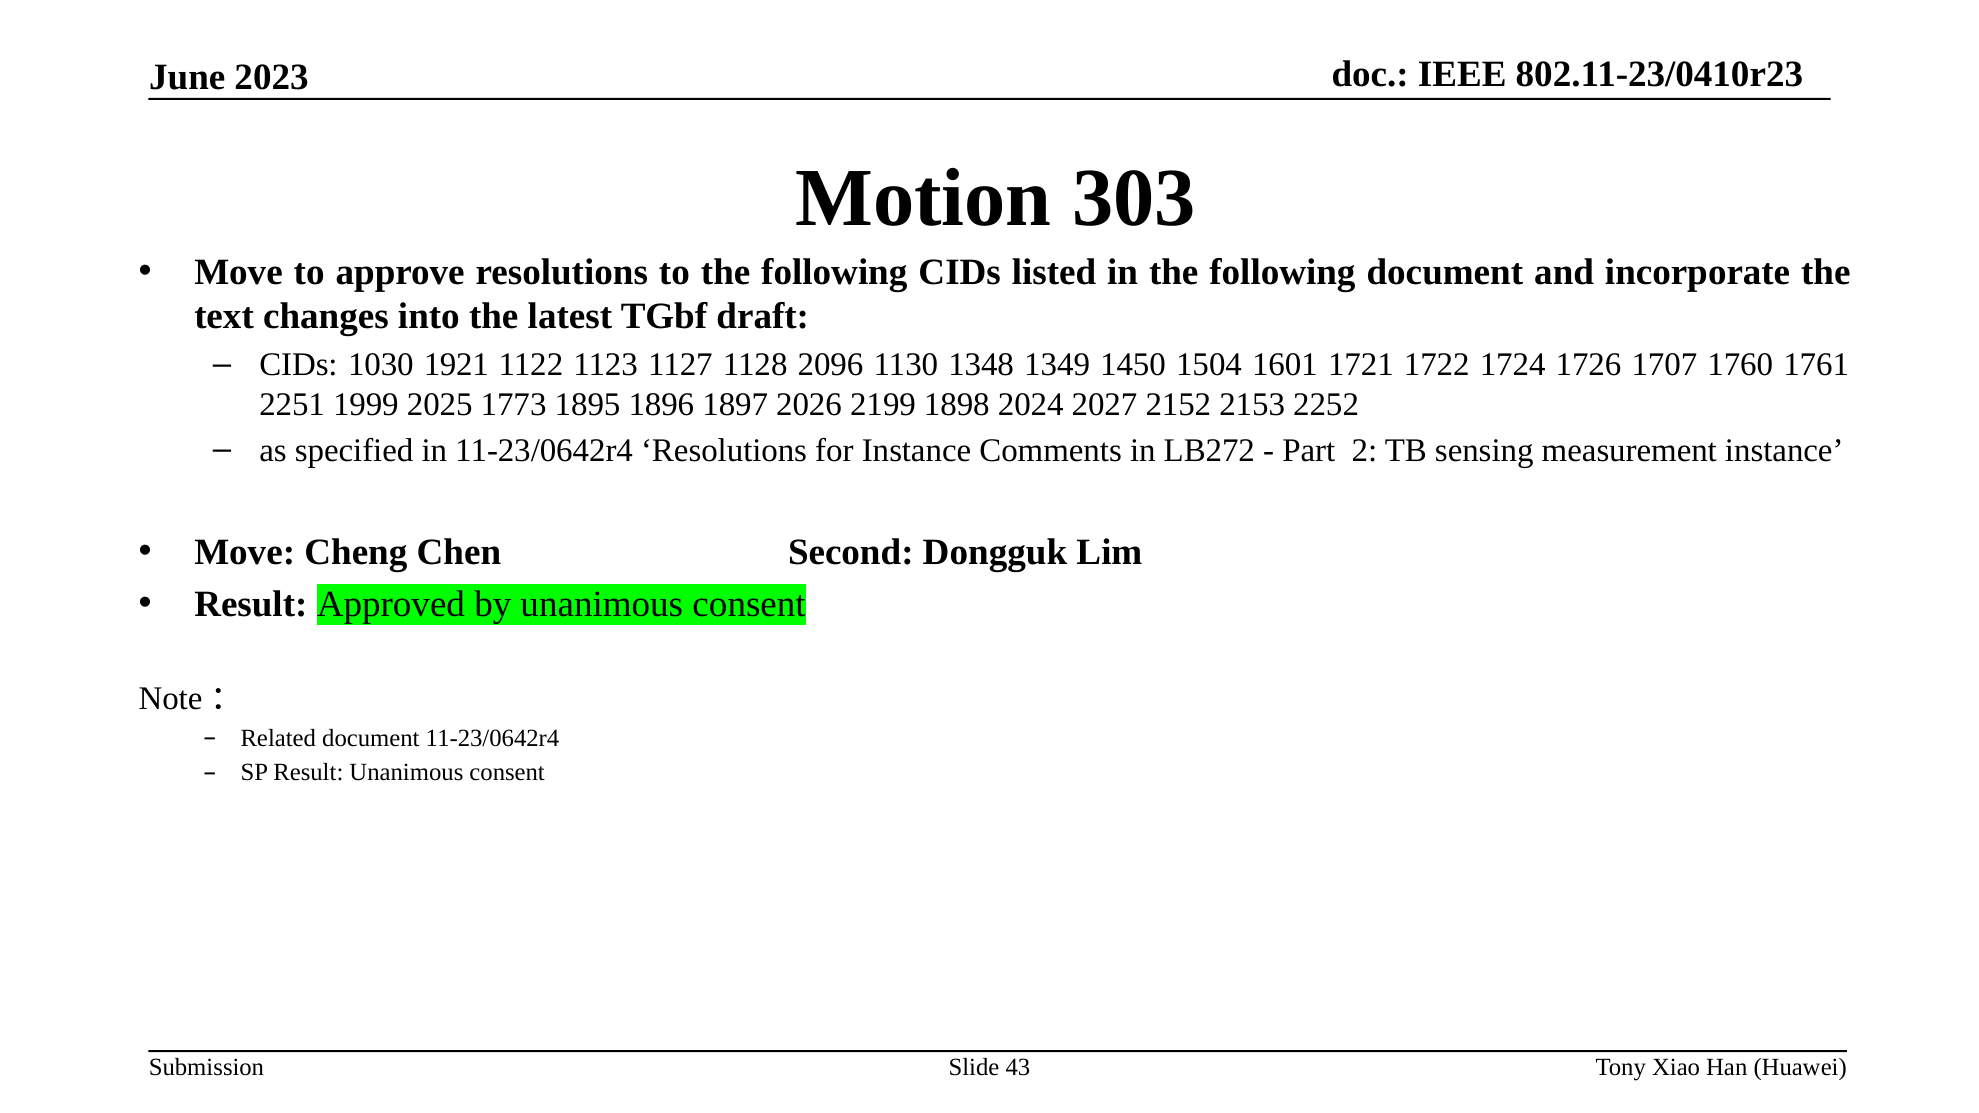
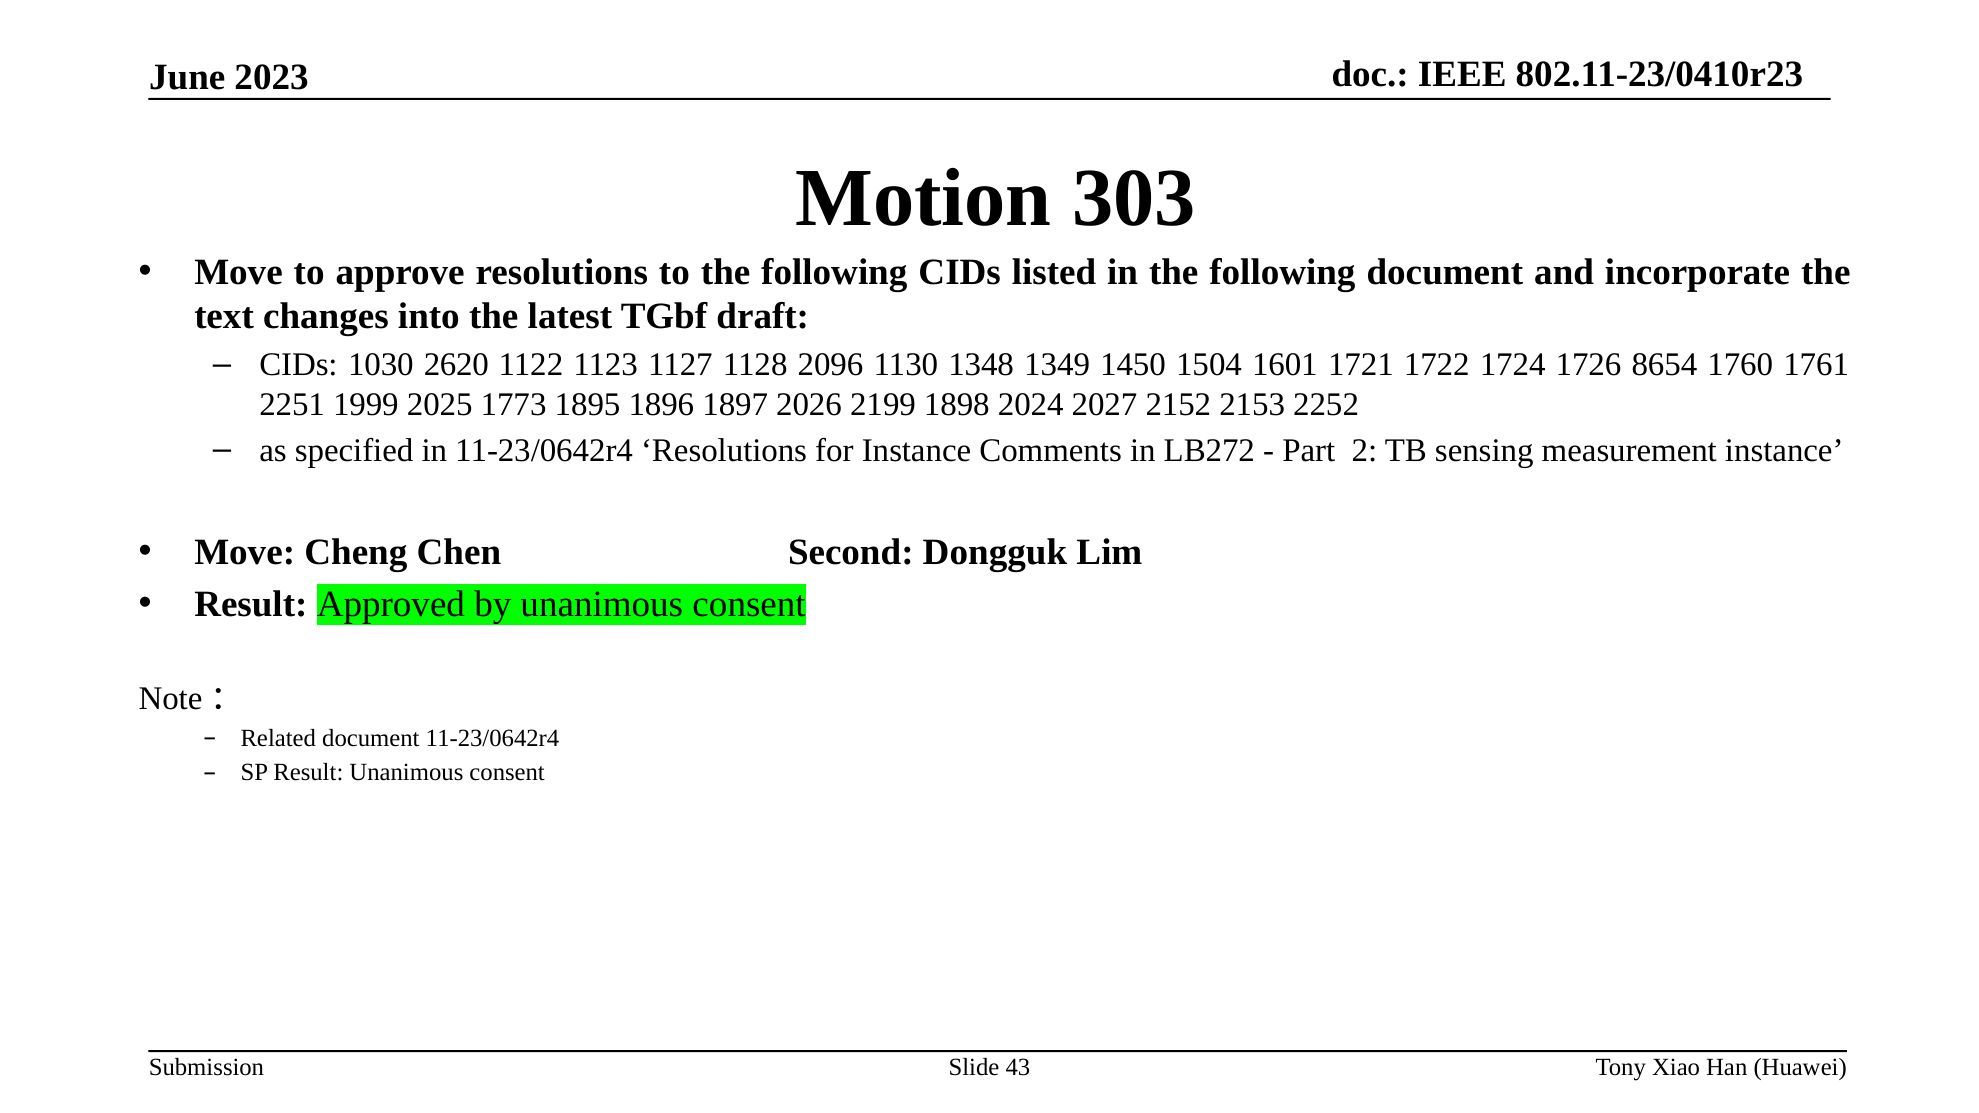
1921: 1921 -> 2620 (456, 365)
1707: 1707 -> 8654 (1664, 365)
